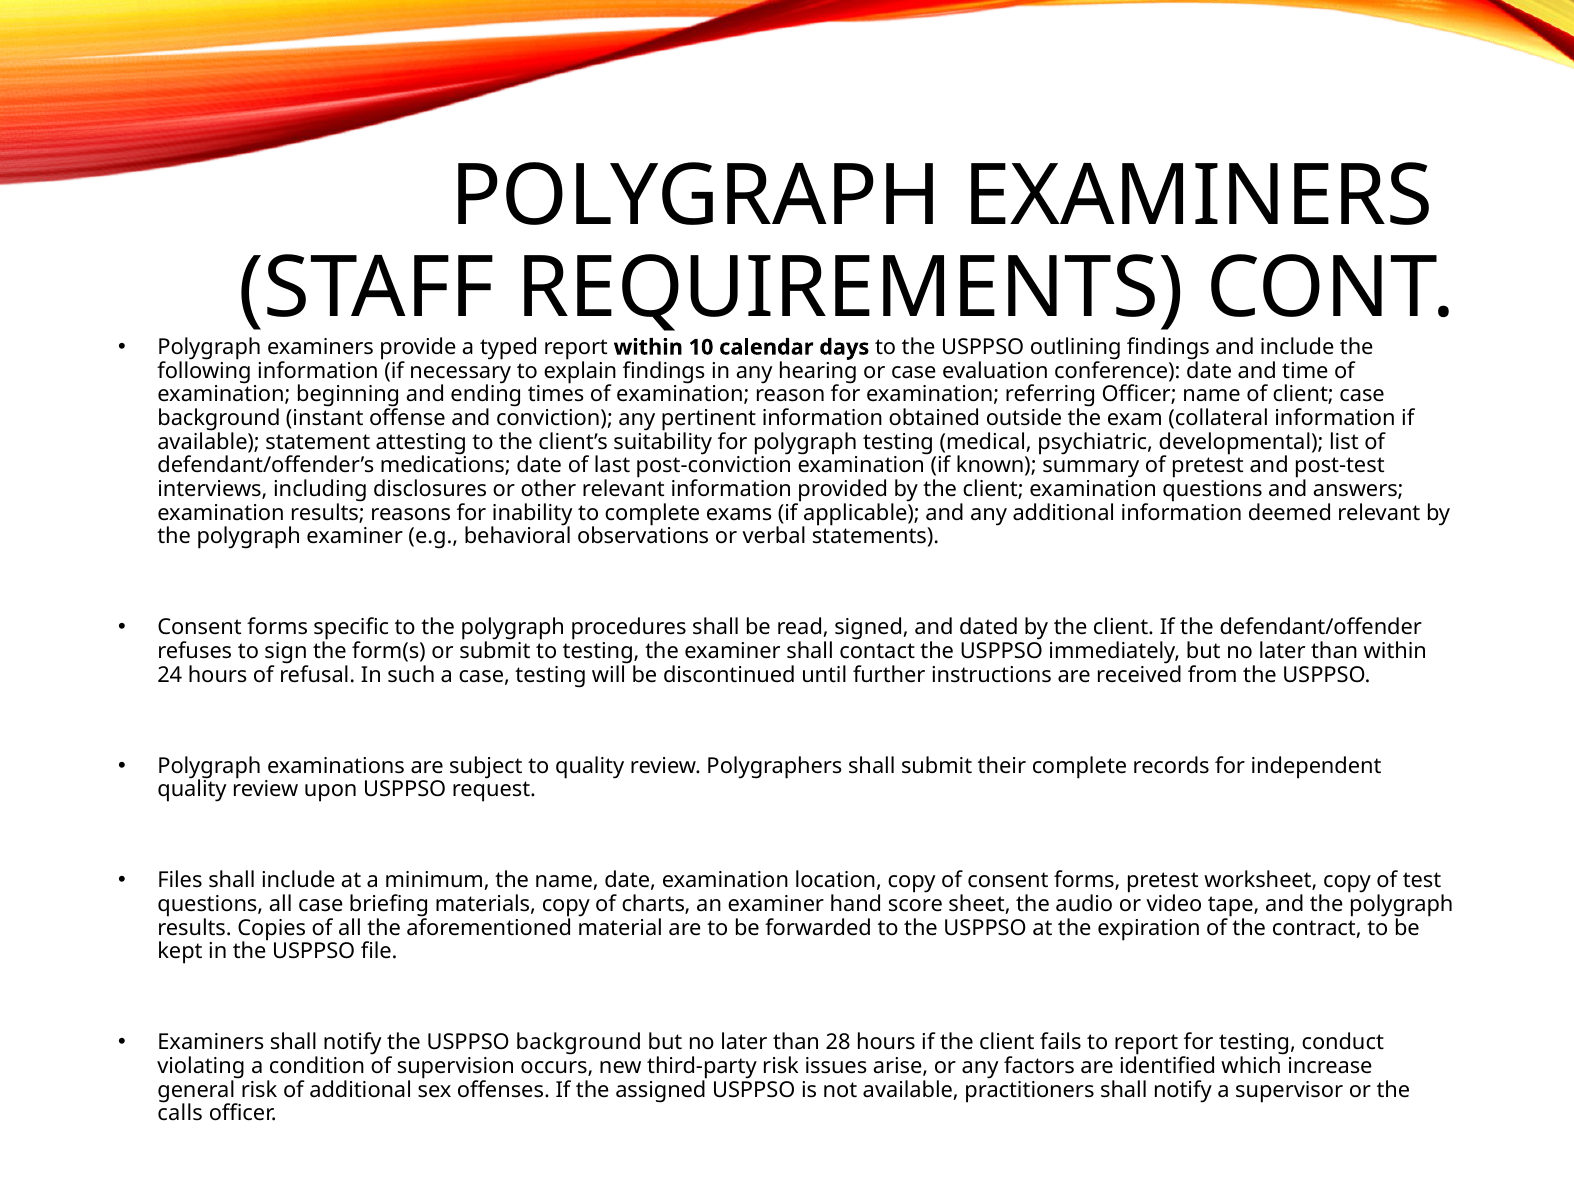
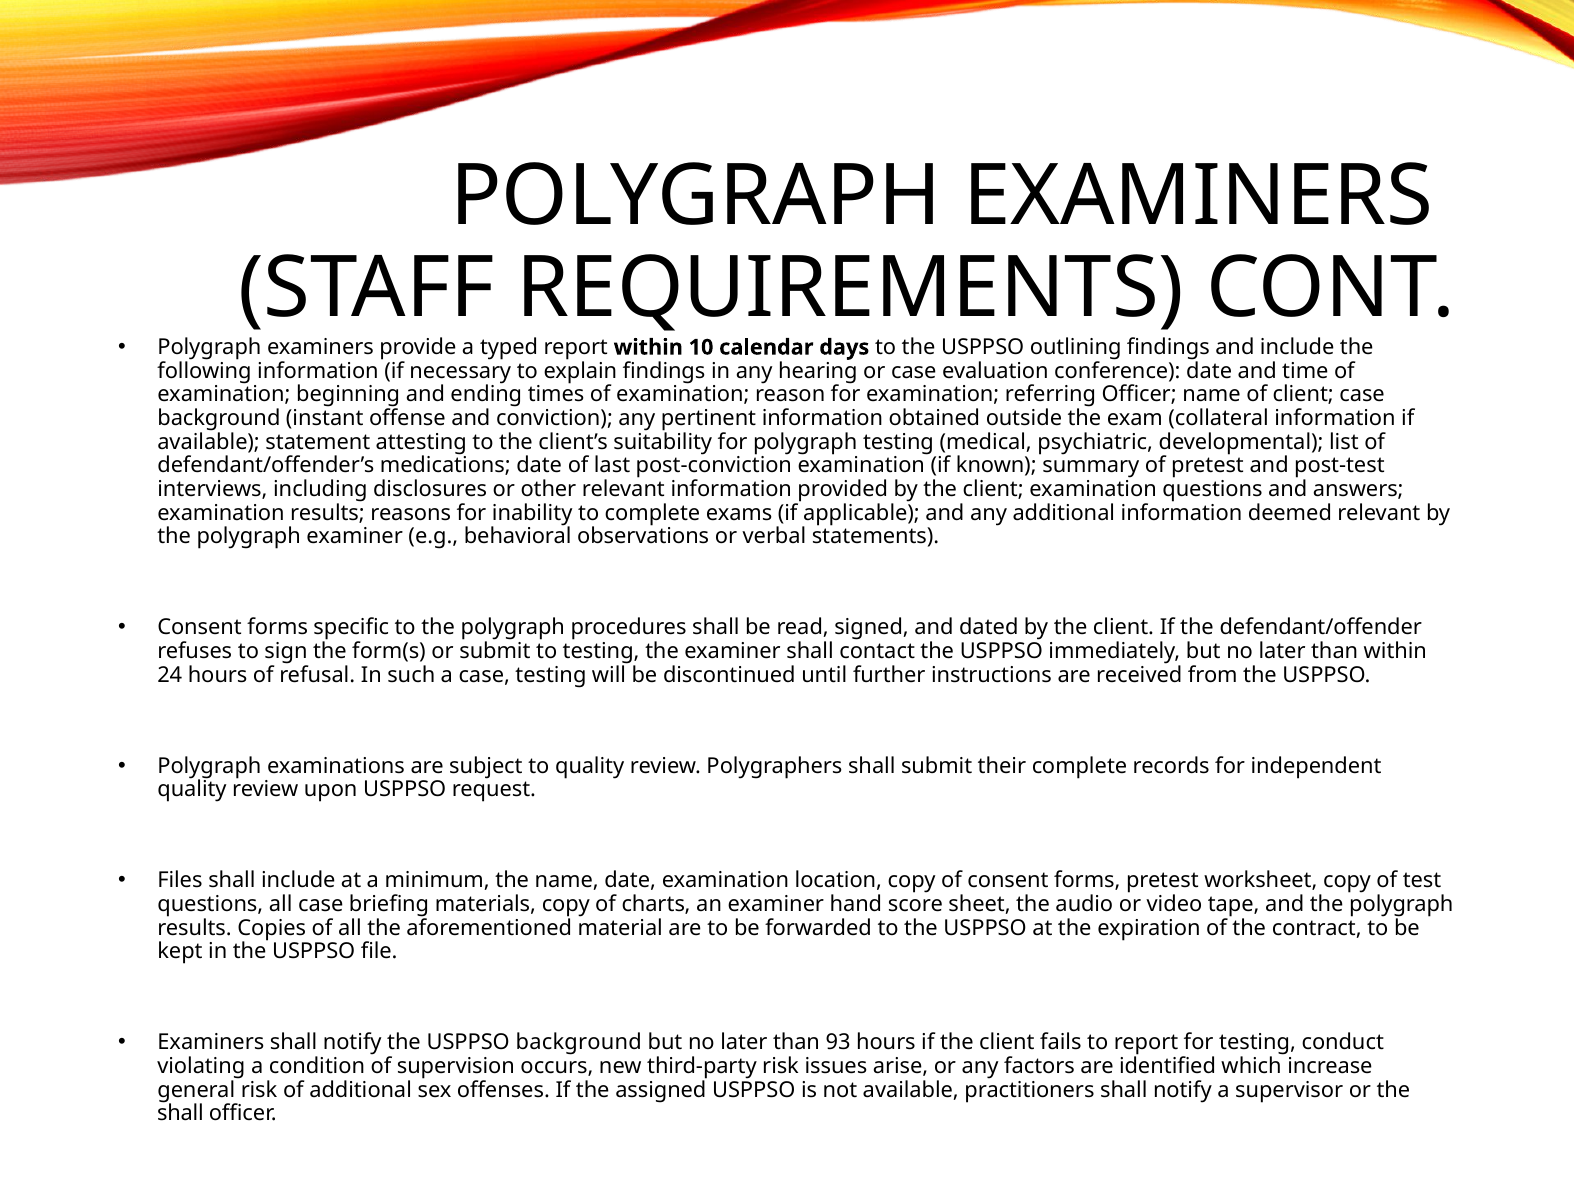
28: 28 -> 93 (838, 1043)
calls: calls -> shall (180, 1114)
